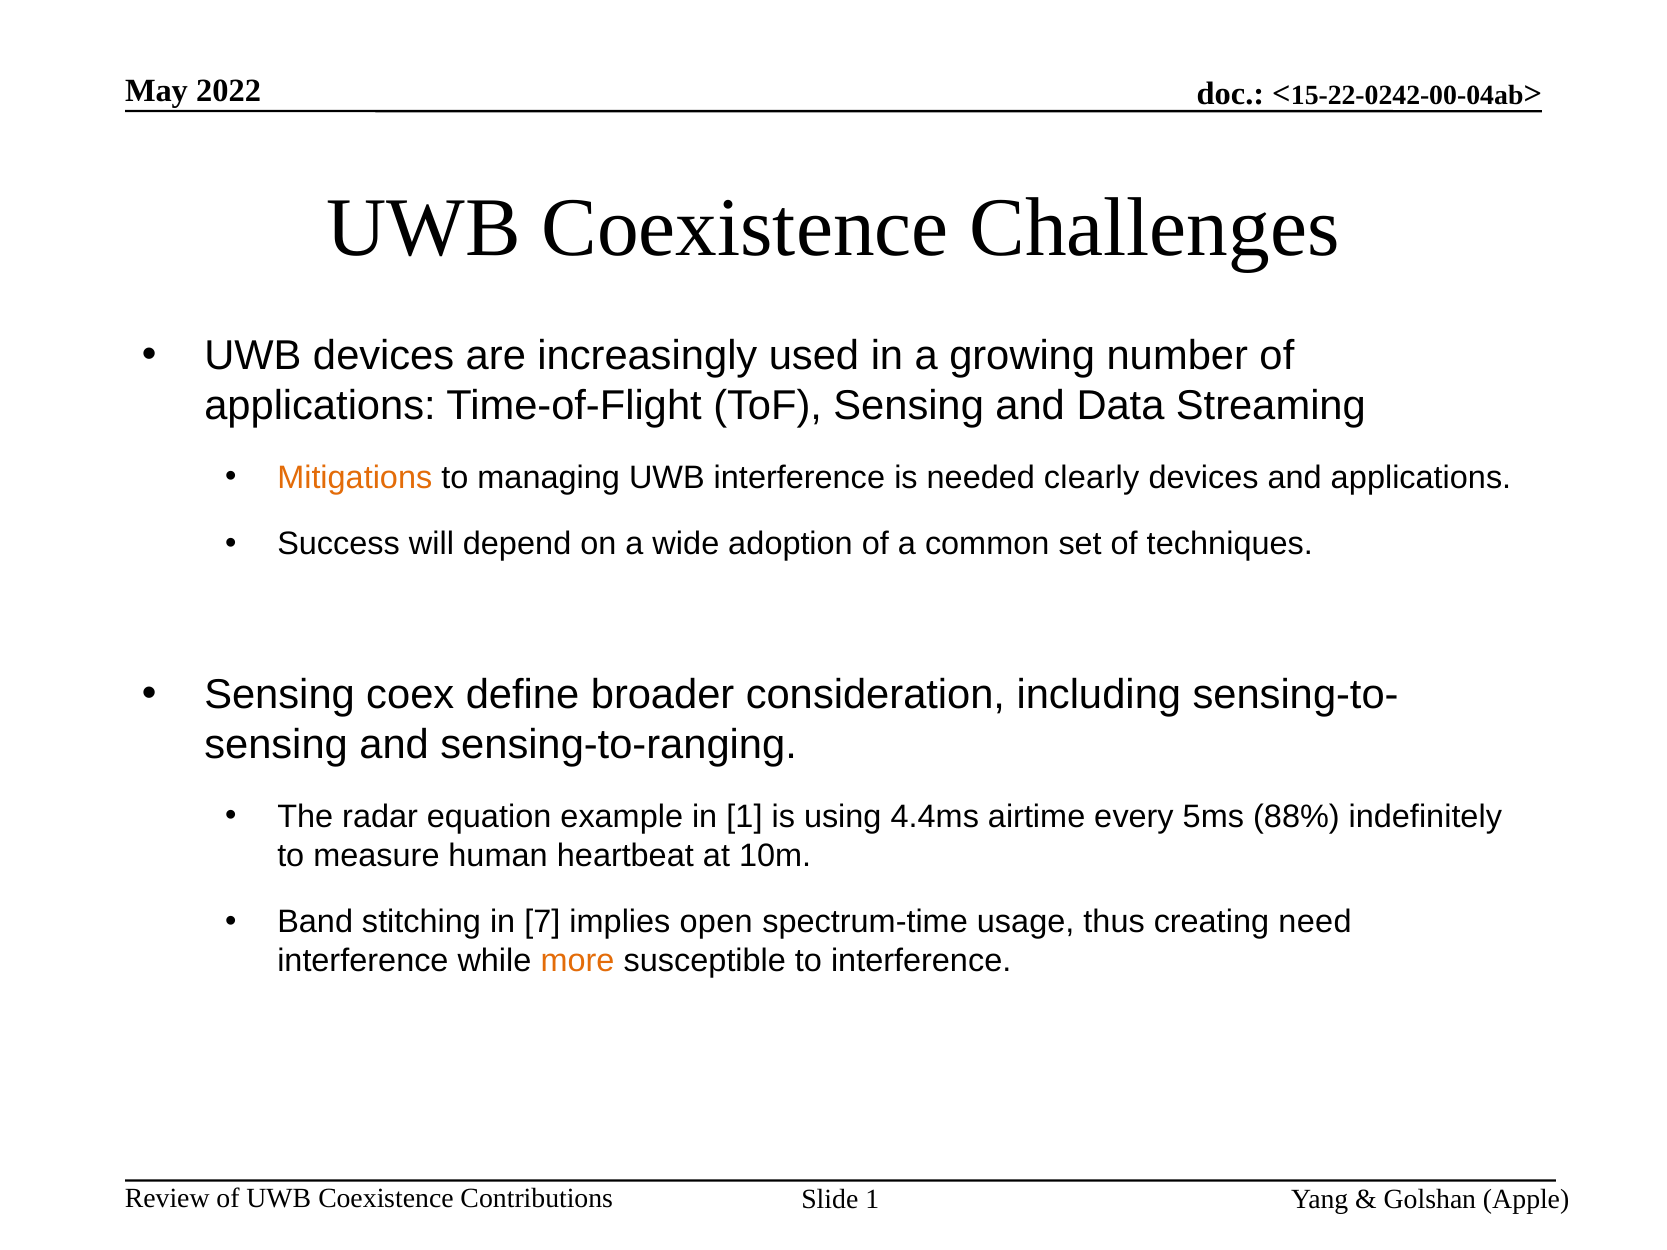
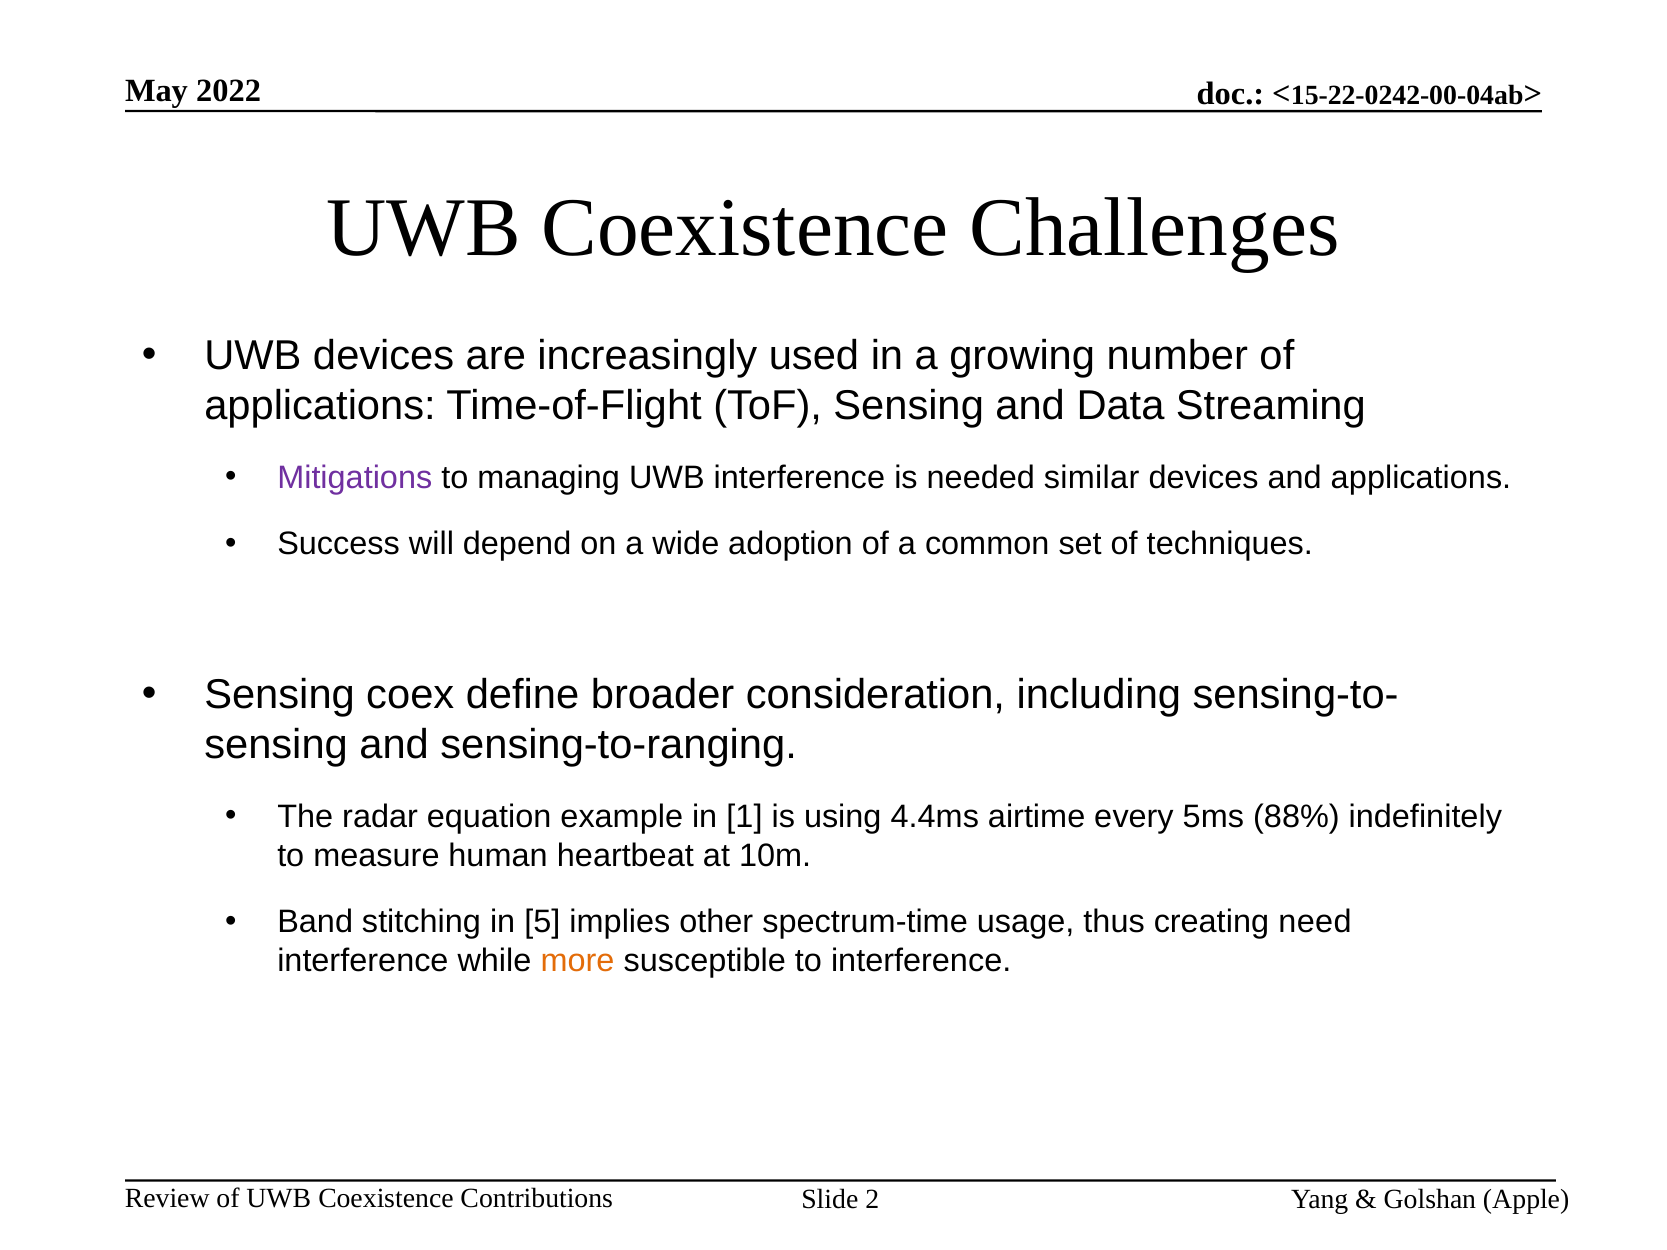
Mitigations colour: orange -> purple (355, 477)
clearly: clearly -> similar (1092, 477)
7: 7 -> 5 (542, 922)
open: open -> other (716, 922)
Slide 1: 1 -> 2 (872, 1199)
